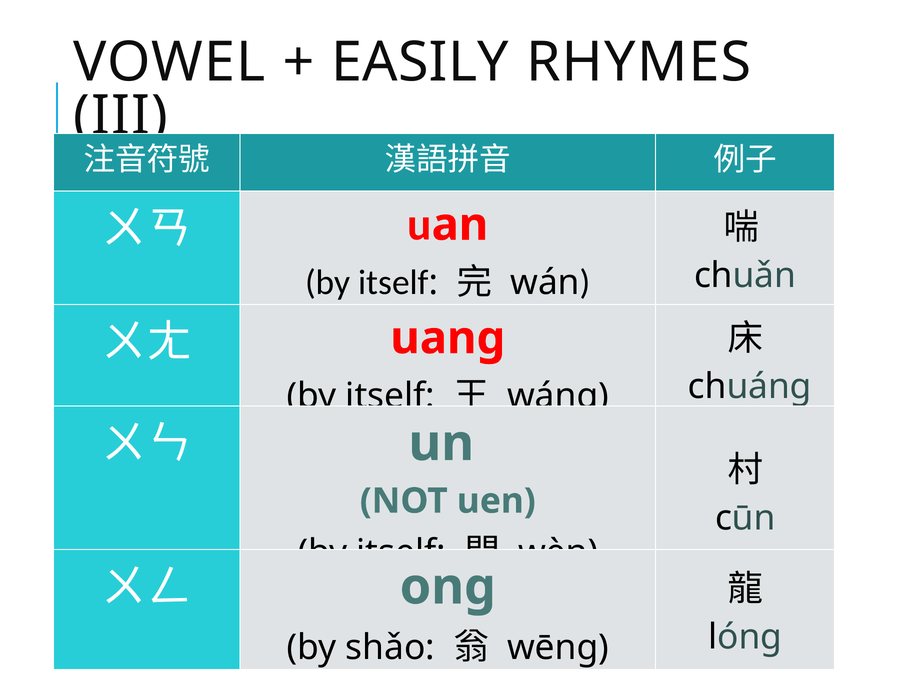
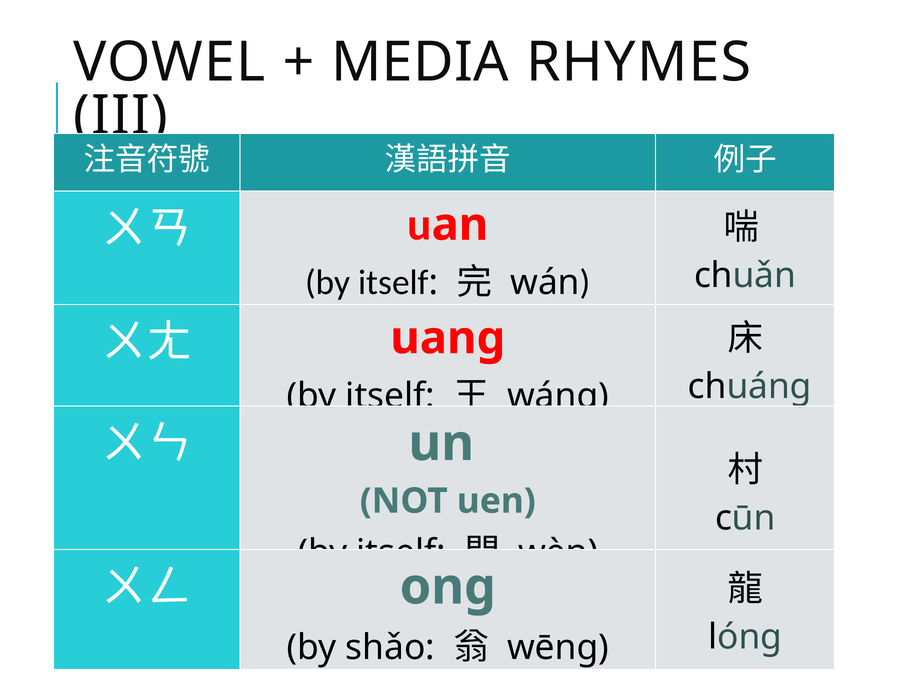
EASILY: EASILY -> MEDIA (420, 63)
